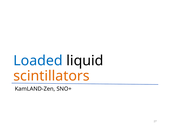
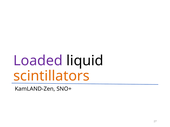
Loaded colour: blue -> purple (38, 61)
